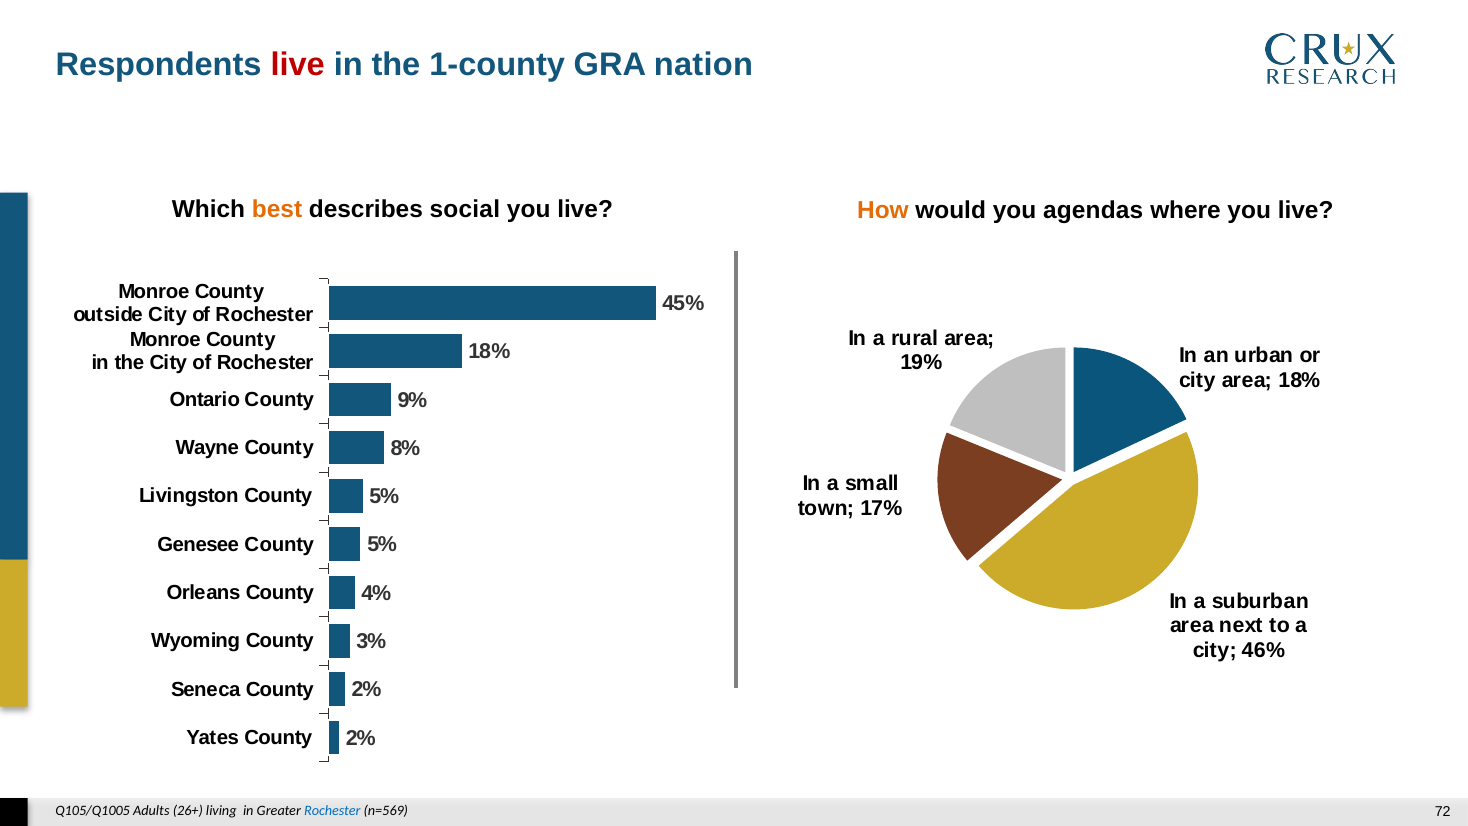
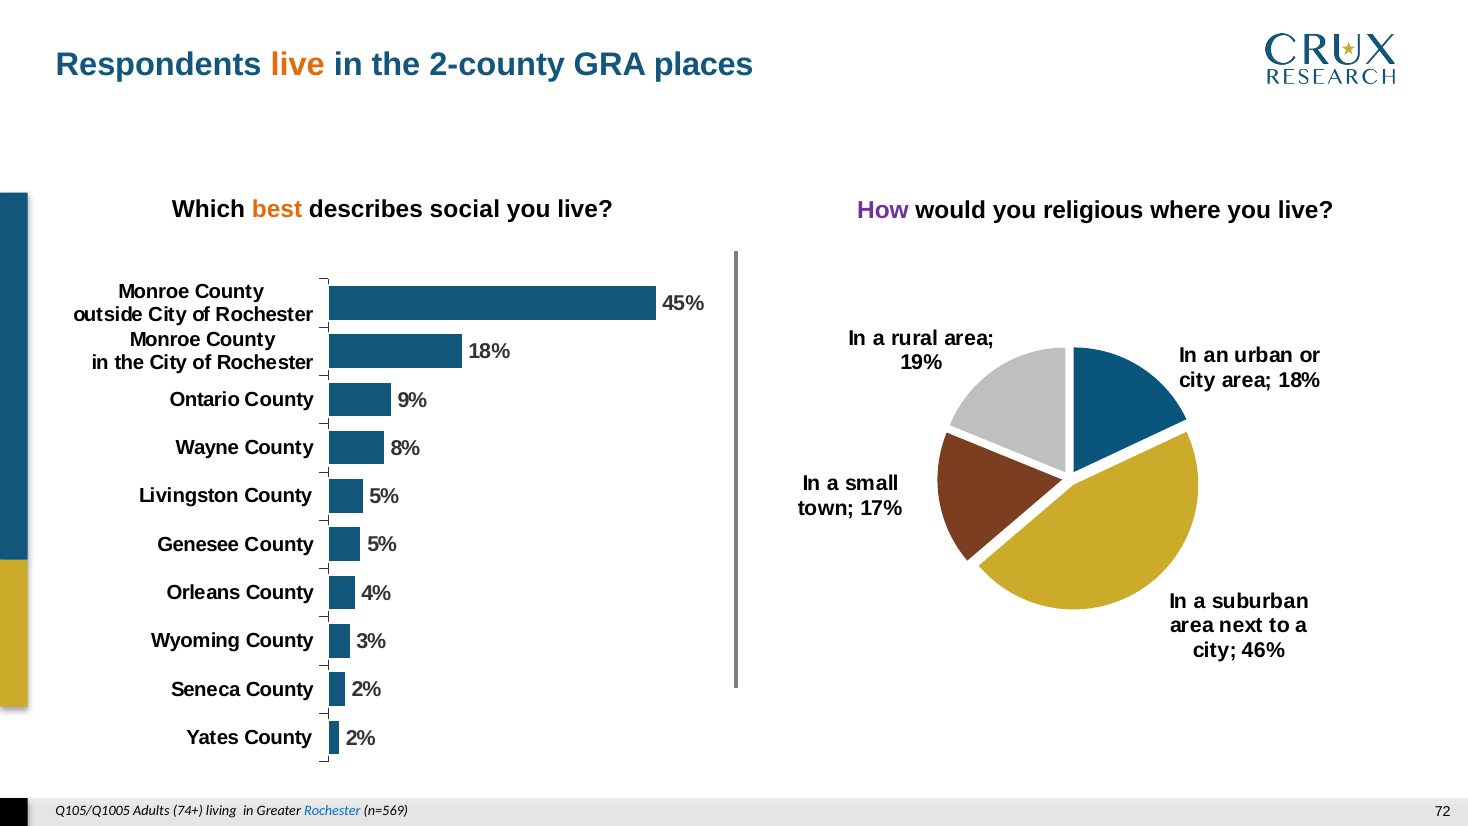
live colour: red -> orange (298, 65)
1-county: 1-county -> 2-county (497, 65)
nation: nation -> places (704, 65)
How colour: orange -> purple (883, 210)
agendas: agendas -> religious (1093, 210)
26+: 26+ -> 74+ (188, 811)
